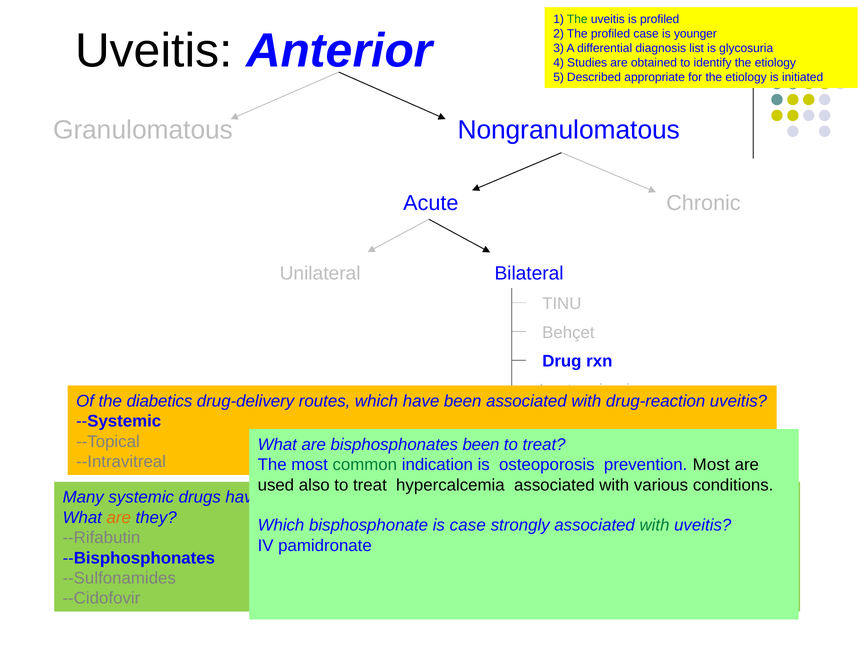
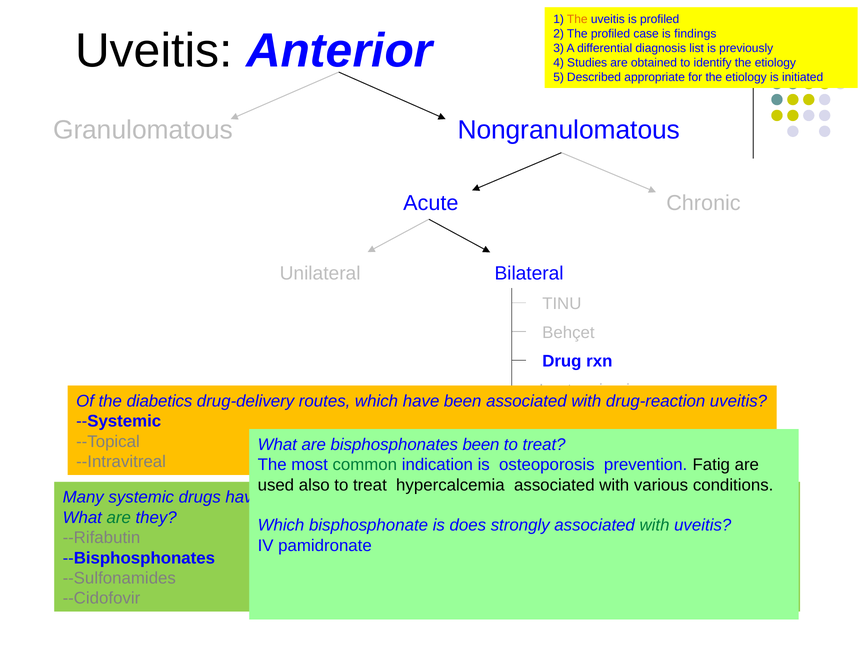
The colour: green -> orange (577, 19)
younger: younger -> findings (695, 34)
glycosuria: glycosuria -> previously (746, 48)
prevention Most: Most -> Fatig (711, 465)
are colour: orange -> green (119, 517)
is case: case -> does (468, 525)
